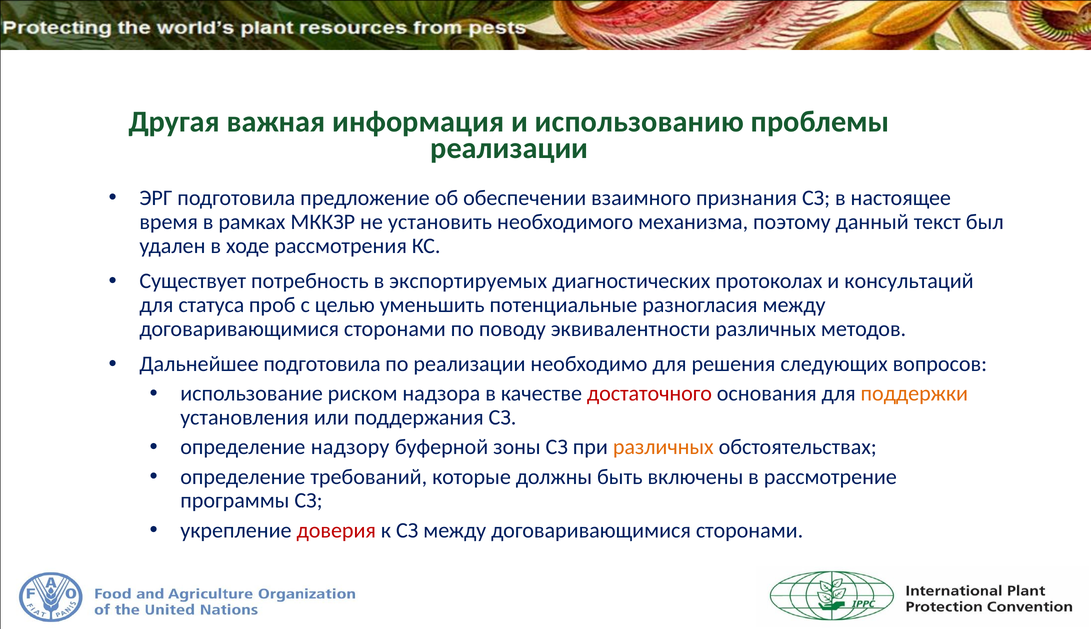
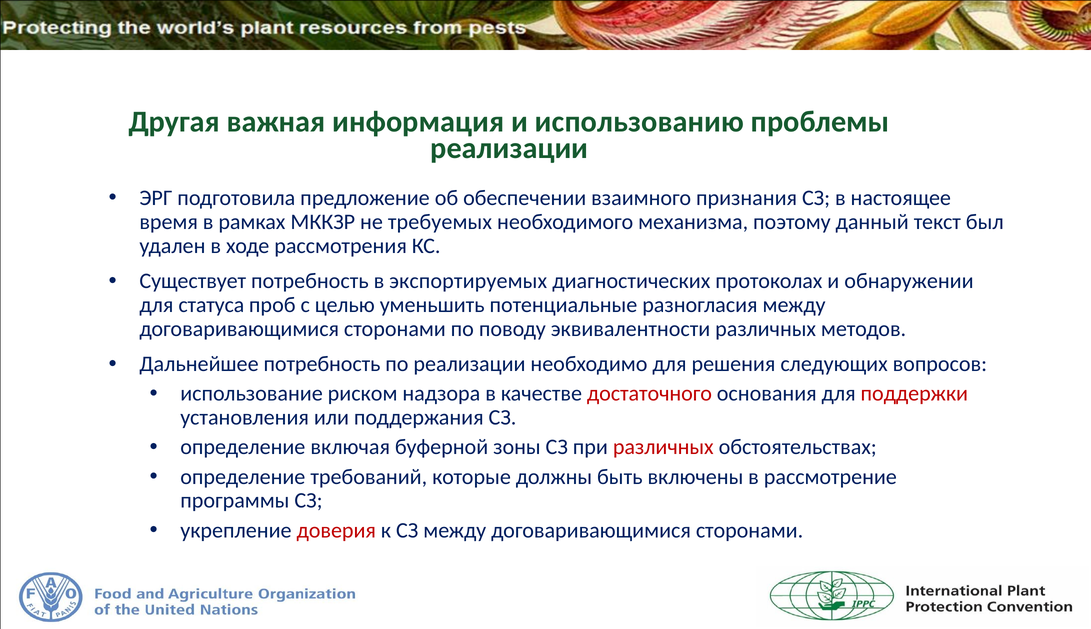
установить: установить -> требуемых (440, 222)
консультаций: консультаций -> обнаружении (909, 281)
Дальнейшее подготовила: подготовила -> потребность (322, 364)
поддержки colour: orange -> red (914, 394)
надзору: надзору -> включая (350, 447)
различных colour: orange -> red (663, 447)
